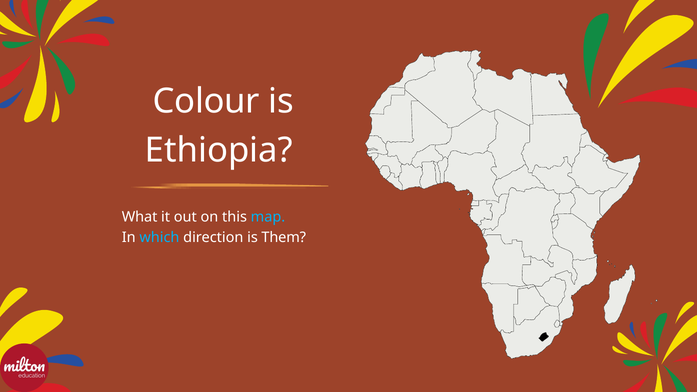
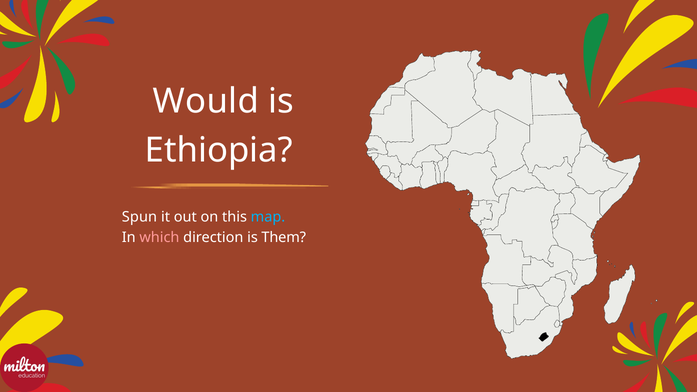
Colour: Colour -> Would (206, 102)
What: What -> Spun (139, 217)
which colour: light blue -> pink (159, 237)
